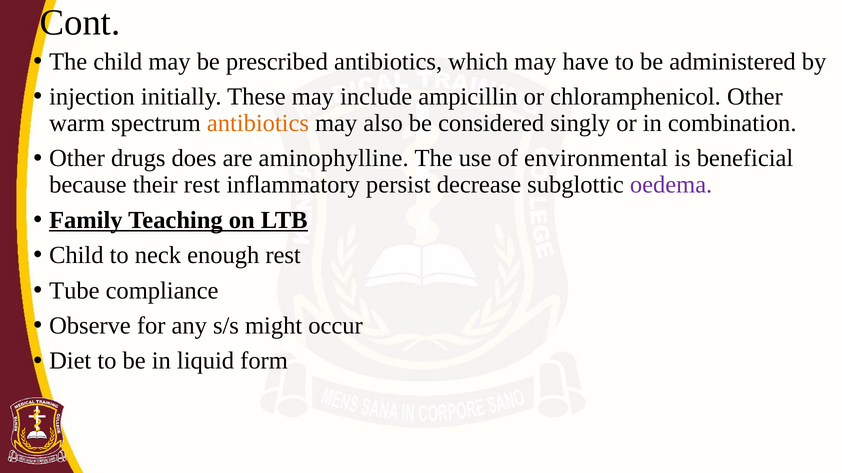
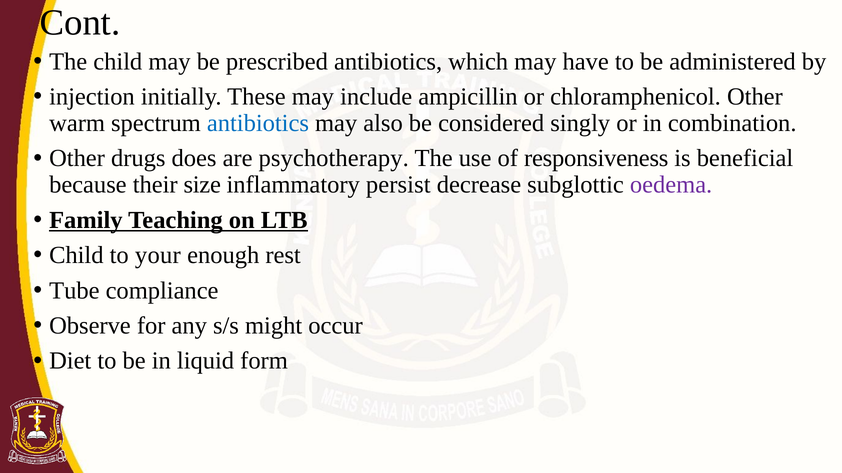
antibiotics colour: orange -> blue (258, 123)
aminophylline: aminophylline -> psychotherapy (334, 159)
environmental: environmental -> responsiveness (596, 159)
their rest: rest -> size (202, 185)
neck: neck -> your (158, 256)
